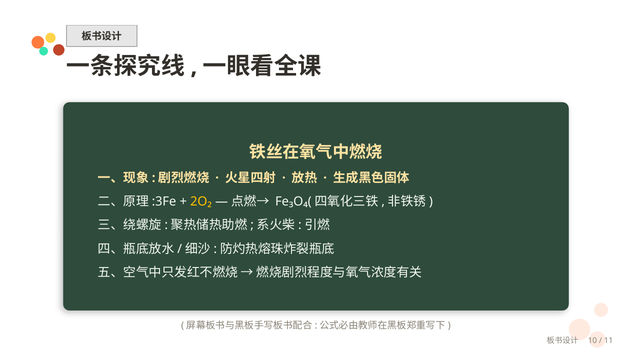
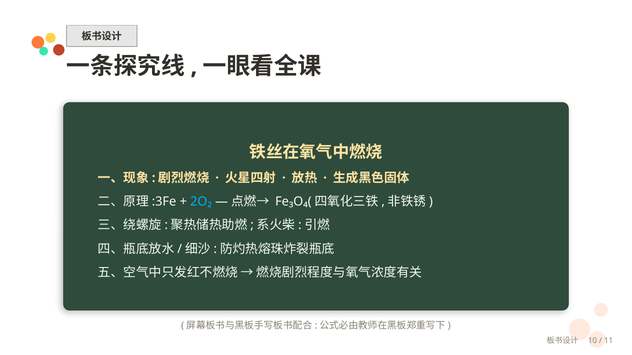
2O₂ colour: yellow -> light blue (201, 202)
